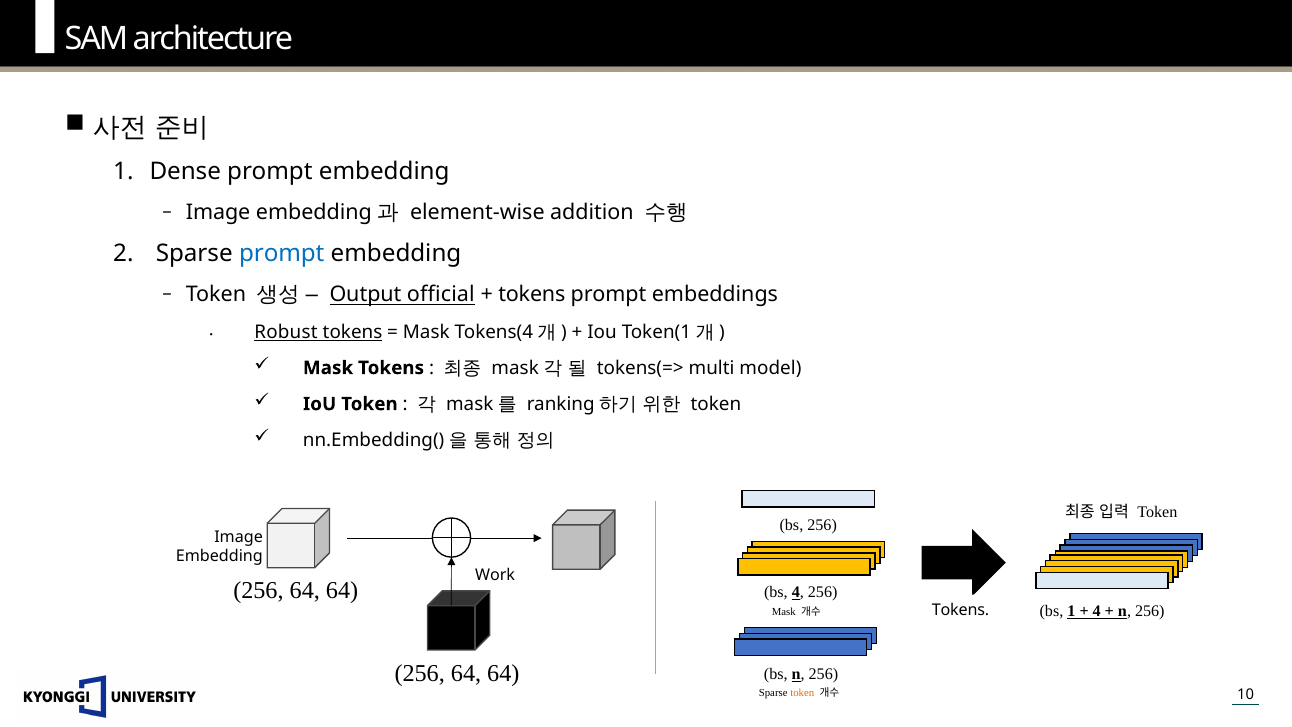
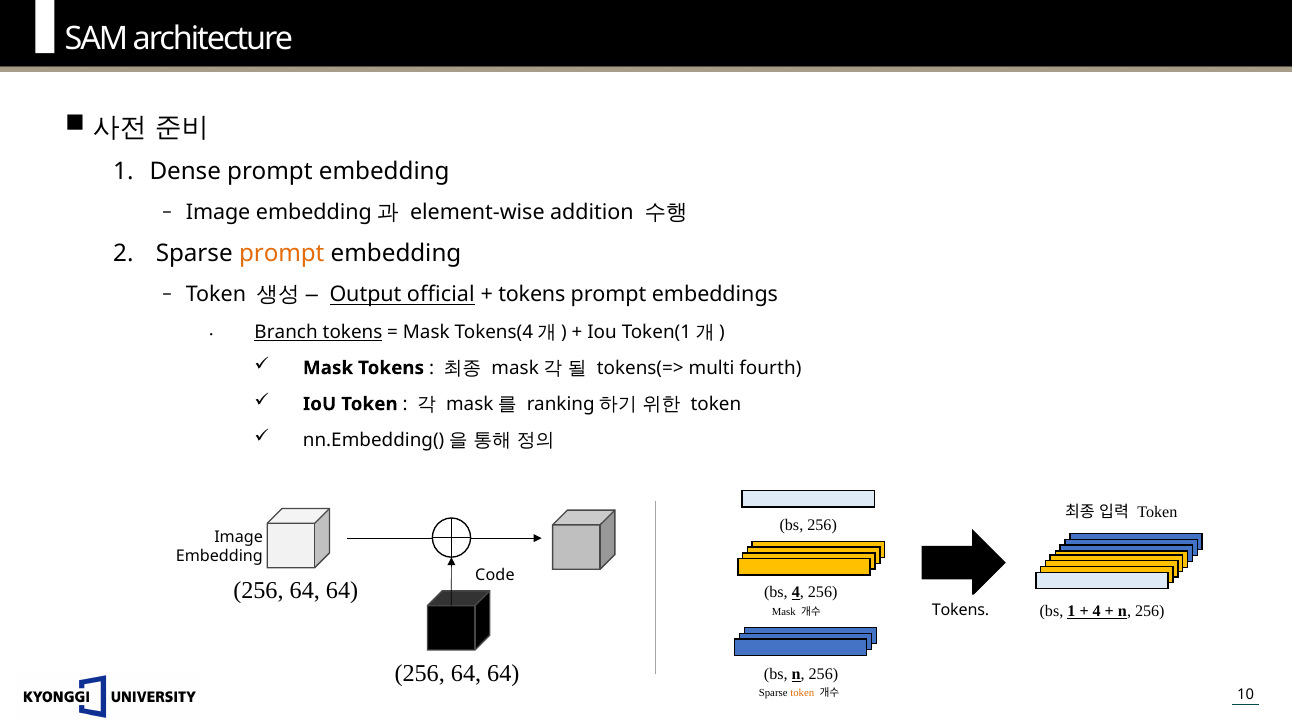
prompt colour: blue -> orange (282, 253)
Robust: Robust -> Branch (286, 332)
model: model -> fourth (770, 368)
Work: Work -> Code (495, 575)
